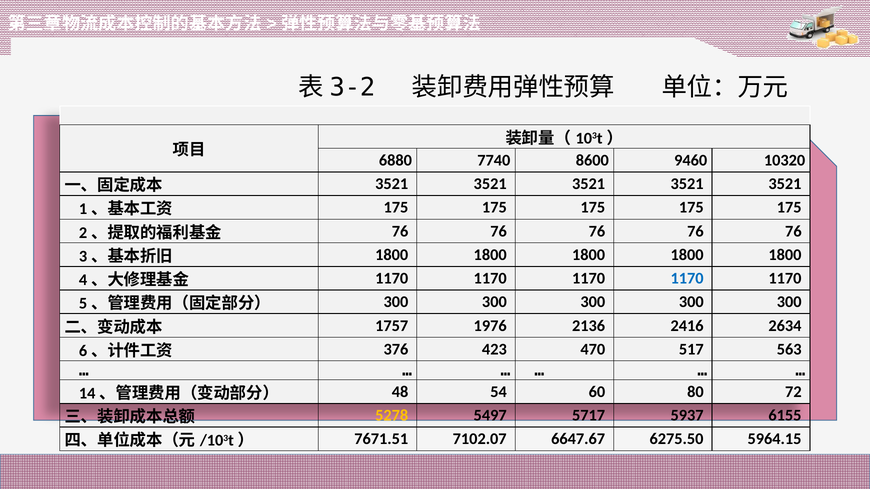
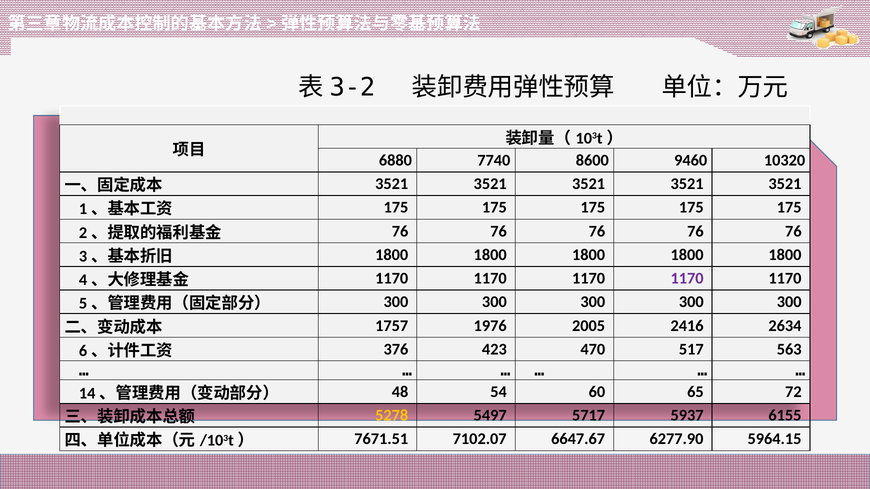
1170 colour: blue -> purple (687, 279)
2136: 2136 -> 2005 (589, 326)
80: 80 -> 65 (695, 392)
6275.50: 6275.50 -> 6277.90 (677, 439)
